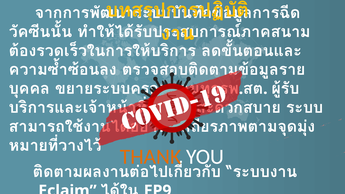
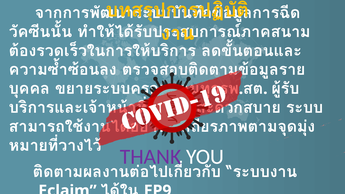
THANK colour: orange -> purple (151, 157)
